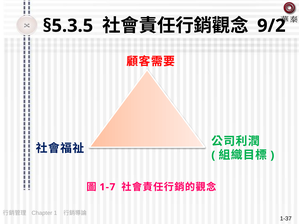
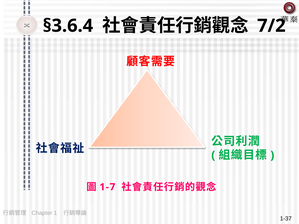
§5.3.5: §5.3.5 -> §3.6.4 (68, 26)
9/2: 9/2 -> 7/2 (271, 26)
